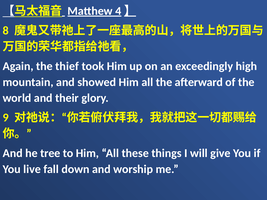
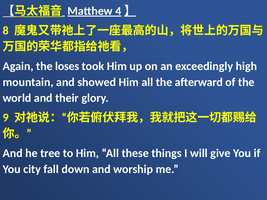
thief: thief -> loses (67, 66)
live: live -> city (32, 169)
